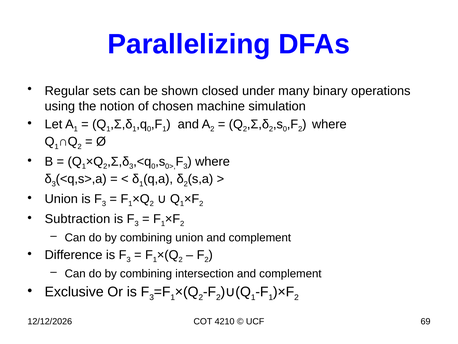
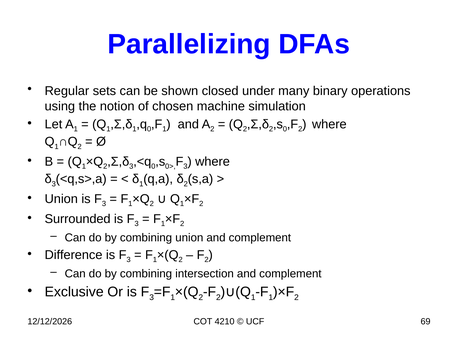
Subtraction: Subtraction -> Surrounded (78, 219)
